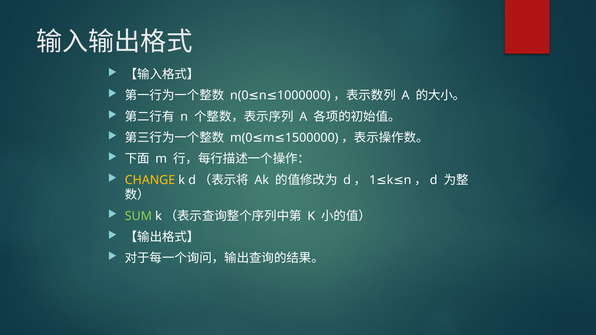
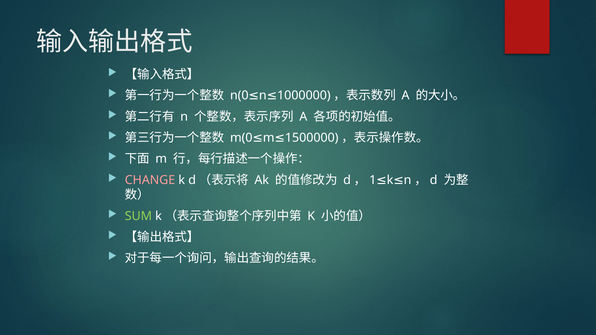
CHANGE colour: yellow -> pink (150, 180)
